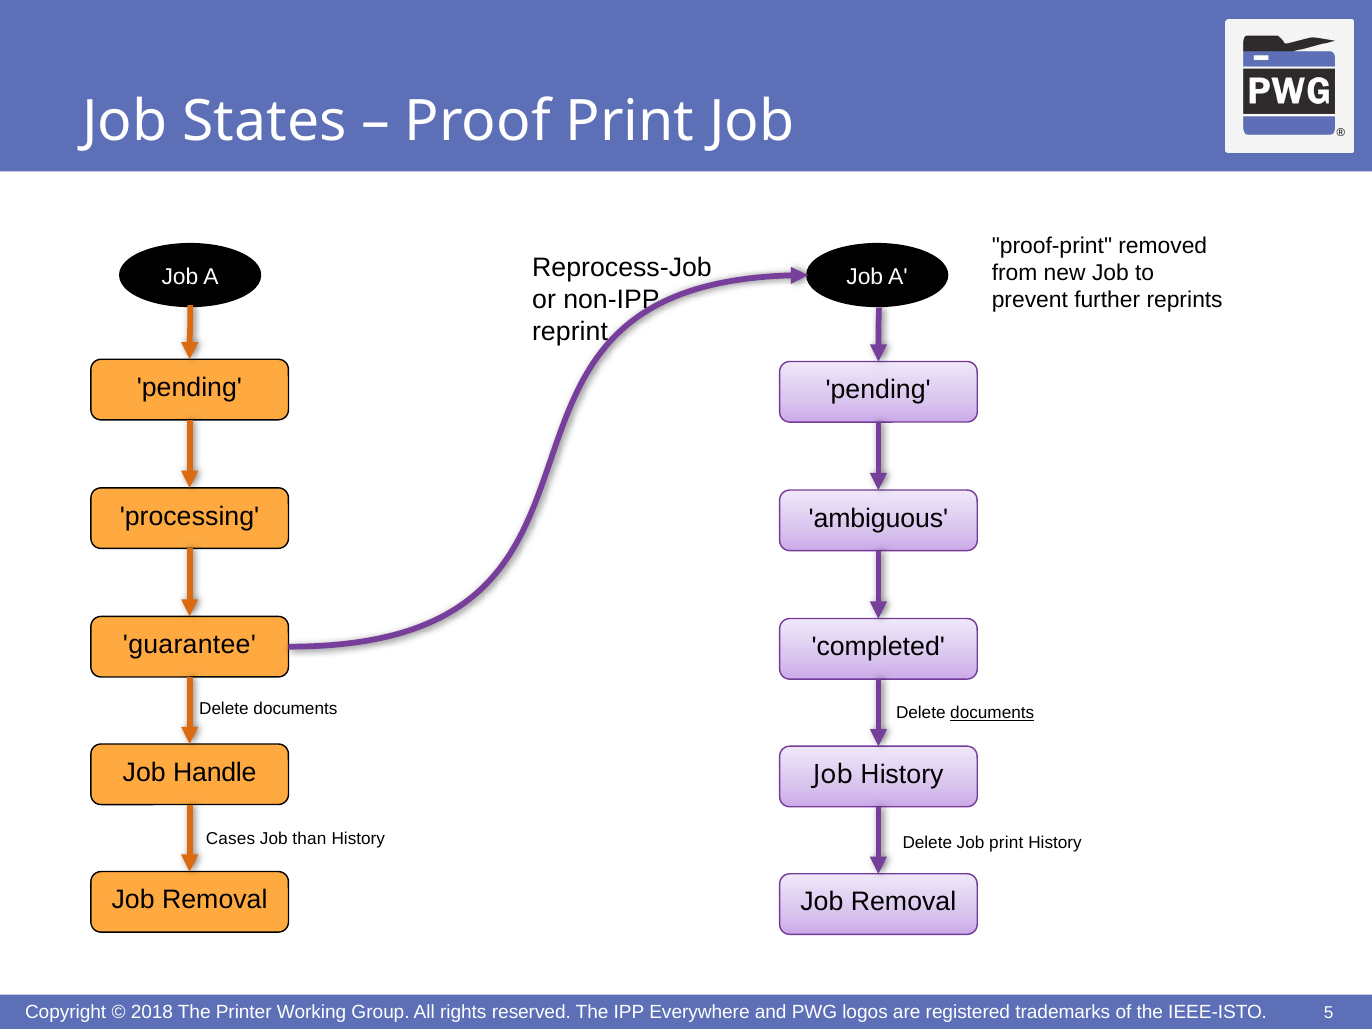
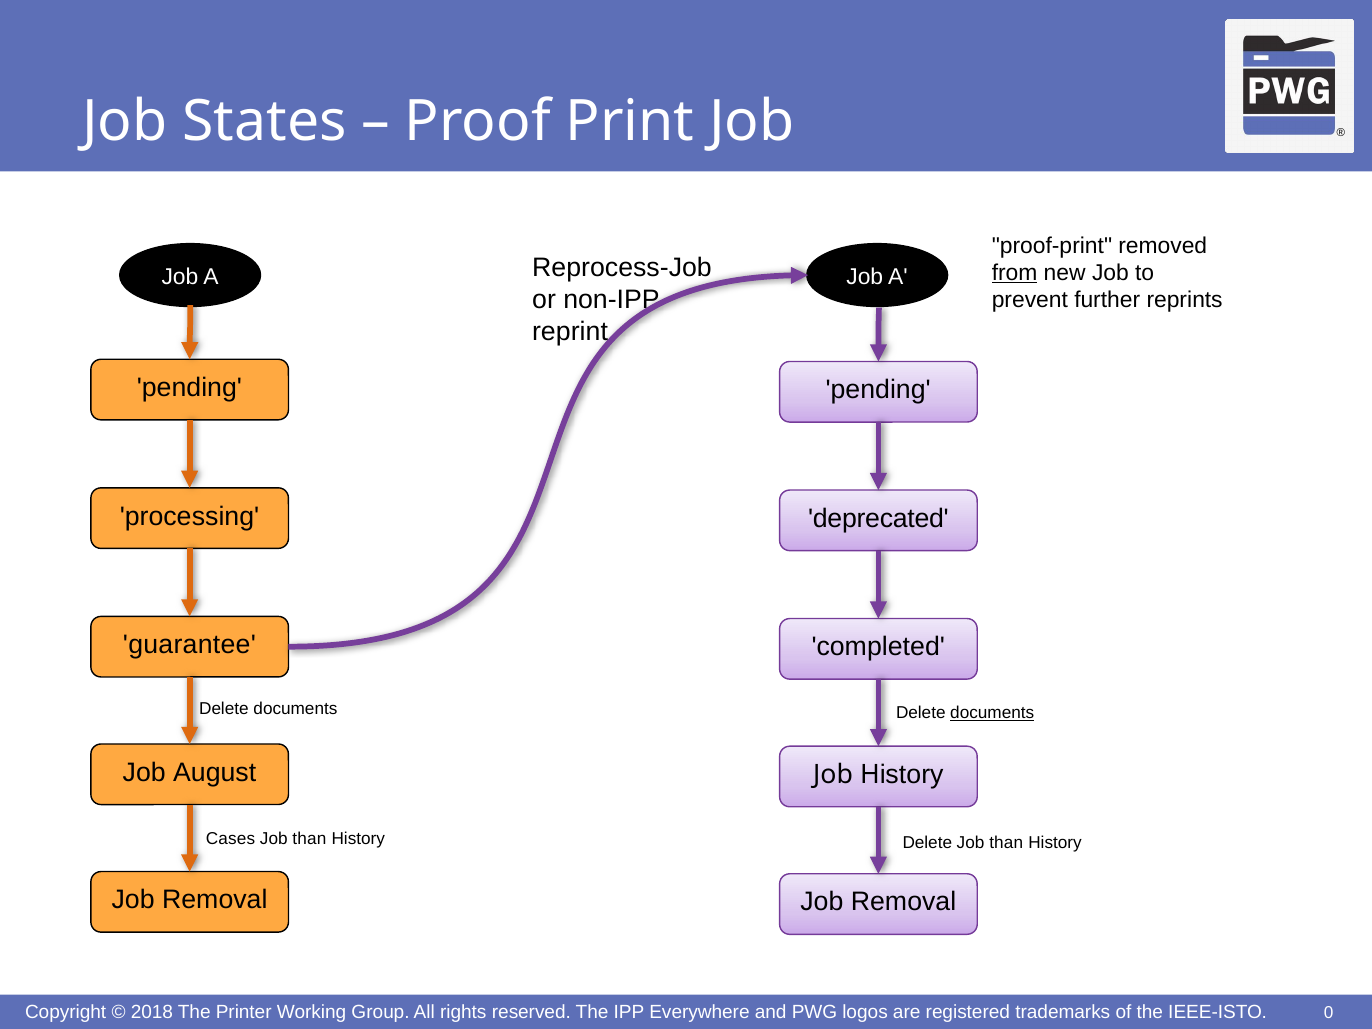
from underline: none -> present (1015, 273)
ambiguous: ambiguous -> deprecated (878, 518)
Handle: Handle -> August (215, 772)
Delete Job print: print -> than (1006, 843)
5: 5 -> 0 (1329, 1013)
